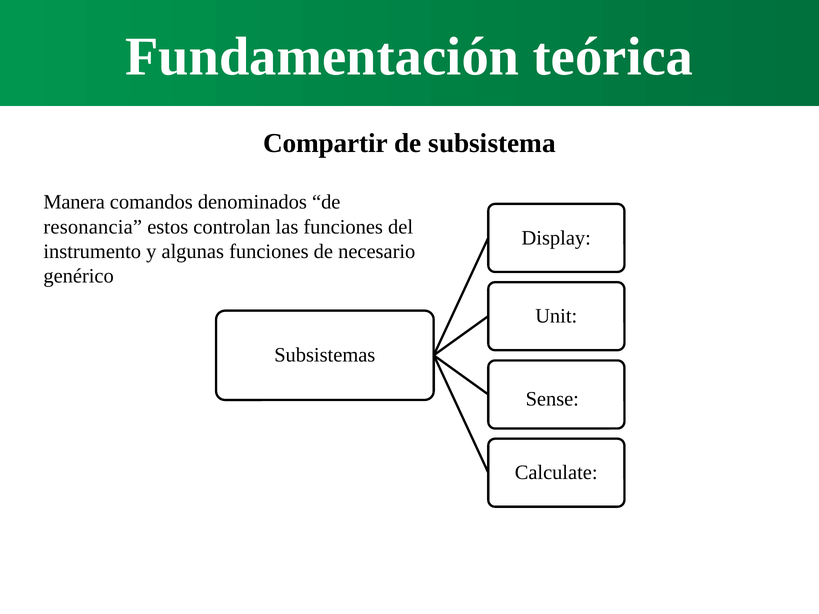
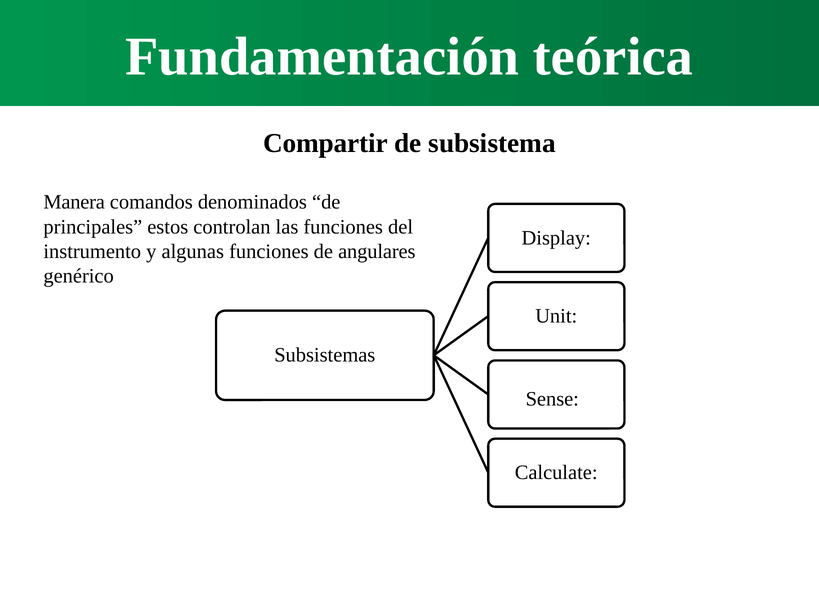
resonancia: resonancia -> principales (93, 227)
necesario: necesario -> angulares (377, 251)
